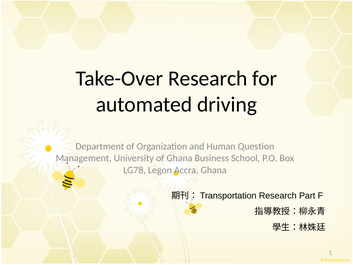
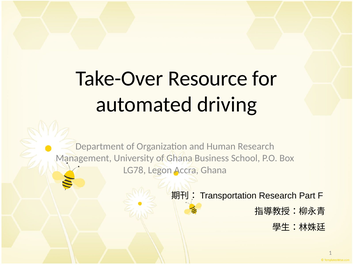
Take-Over Research: Research -> Resource (208, 78)
Human Question: Question -> Research (256, 146)
